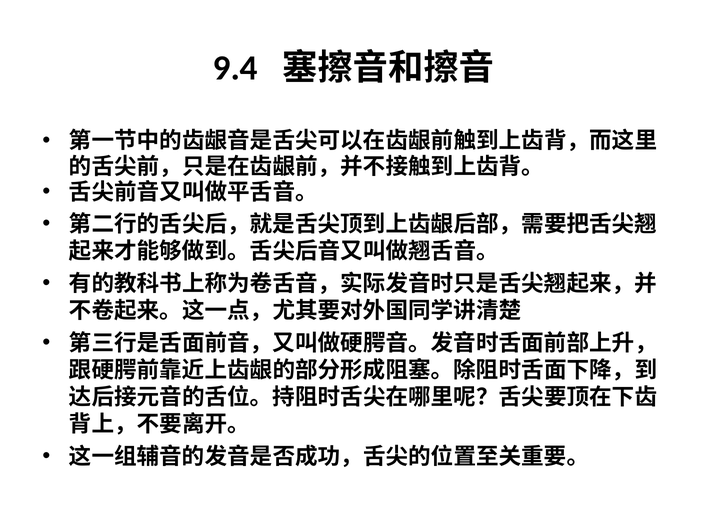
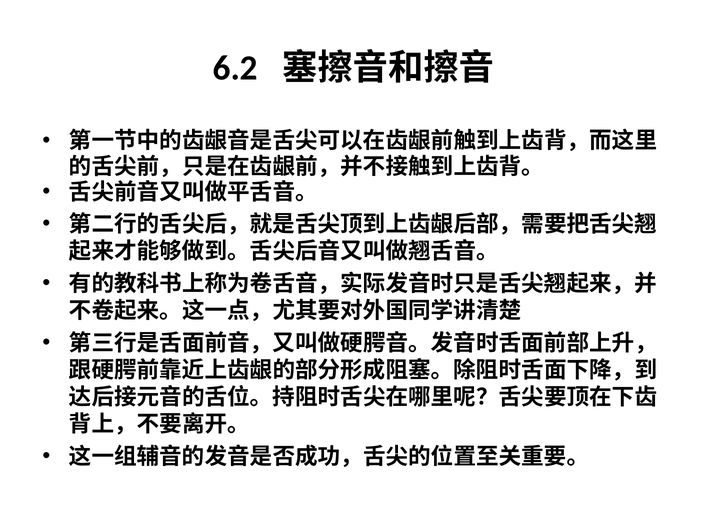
9.4: 9.4 -> 6.2 (235, 68)
